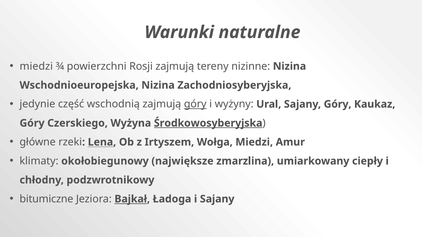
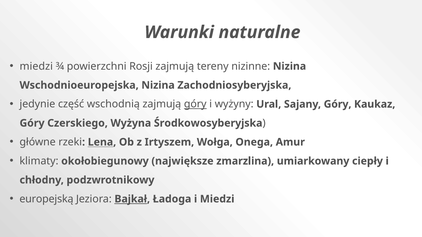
Środkowosyberyjska underline: present -> none (208, 123)
Wołga Miedzi: Miedzi -> Onega (254, 142)
bitumiczne: bitumiczne -> europejską (46, 199)
i Sajany: Sajany -> Miedzi (217, 199)
